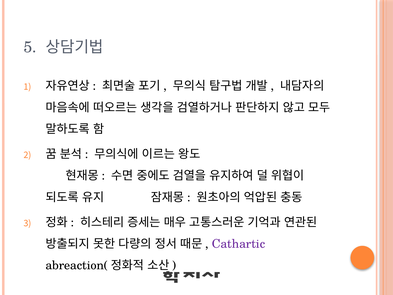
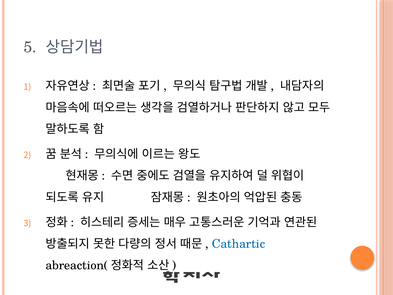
Cathartic colour: purple -> blue (238, 244)
